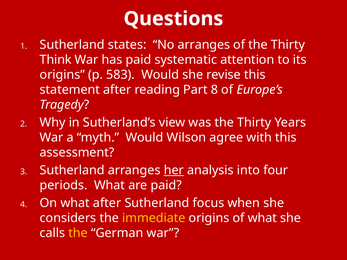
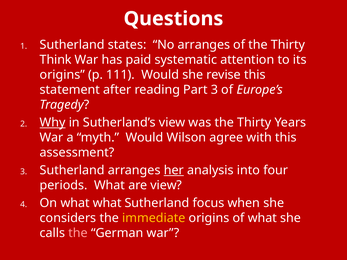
583: 583 -> 111 (121, 75)
Part 8: 8 -> 3 (214, 90)
Why underline: none -> present (53, 123)
are paid: paid -> view (166, 185)
what after: after -> what (107, 203)
the colour: yellow -> pink (78, 233)
